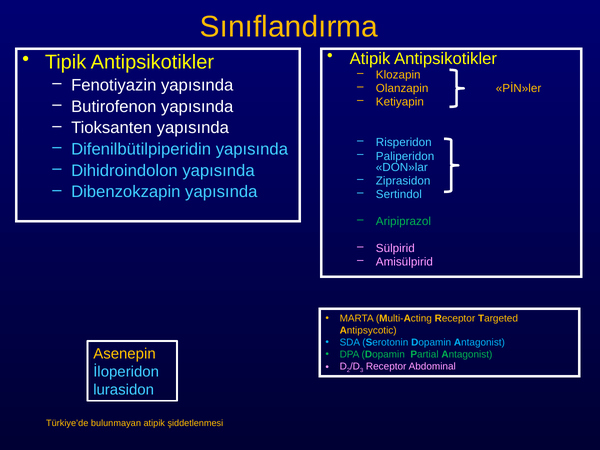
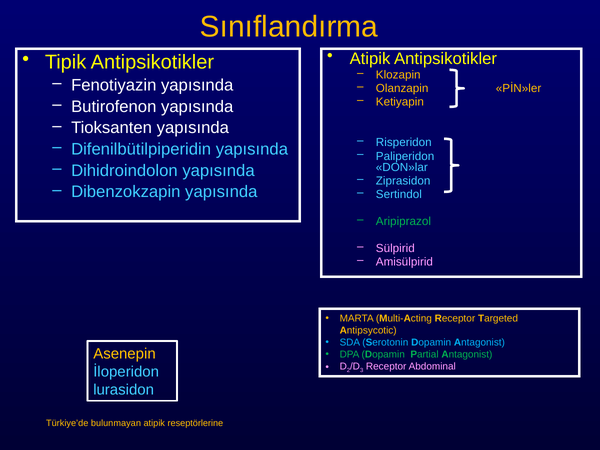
şiddetlenmesi: şiddetlenmesi -> reseptörlerine (195, 423)
